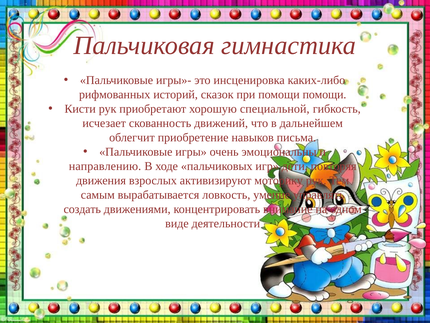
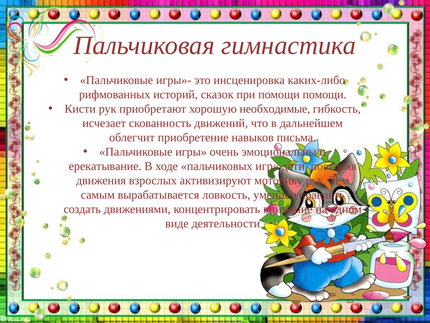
специальной: специальной -> необходимые (275, 109)
направлению: направлению -> ерекатывание (105, 166)
